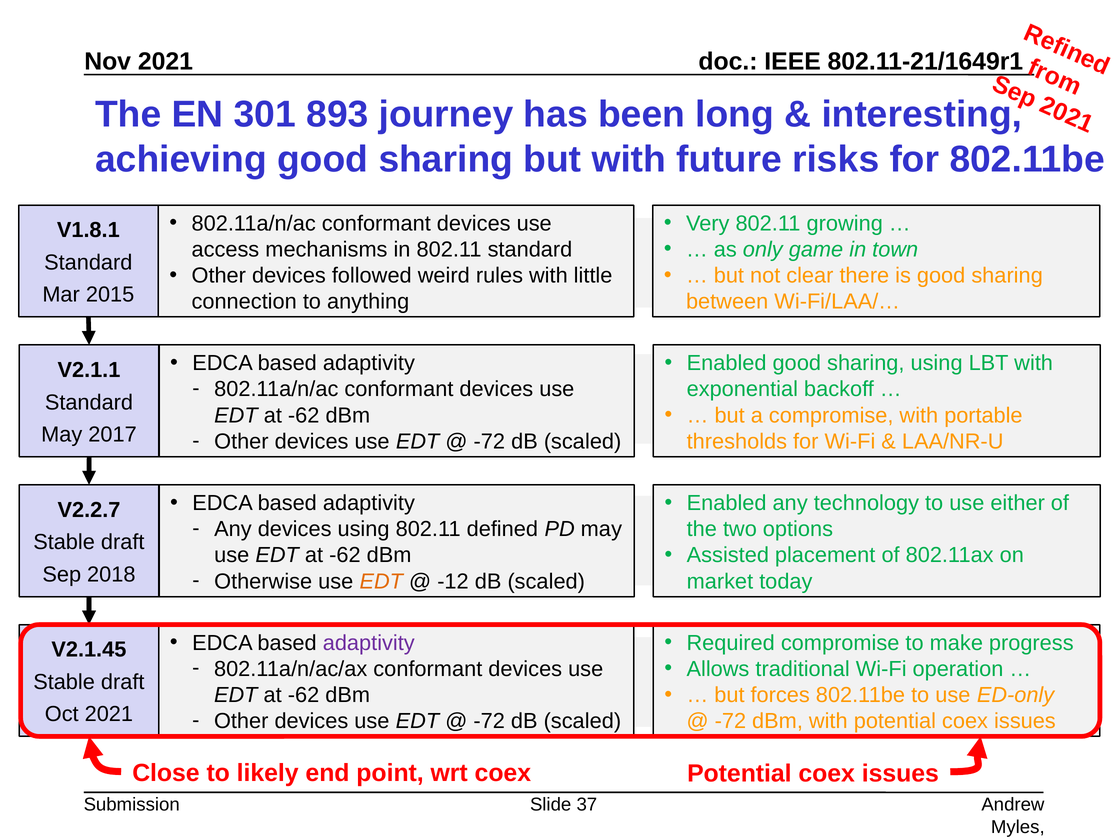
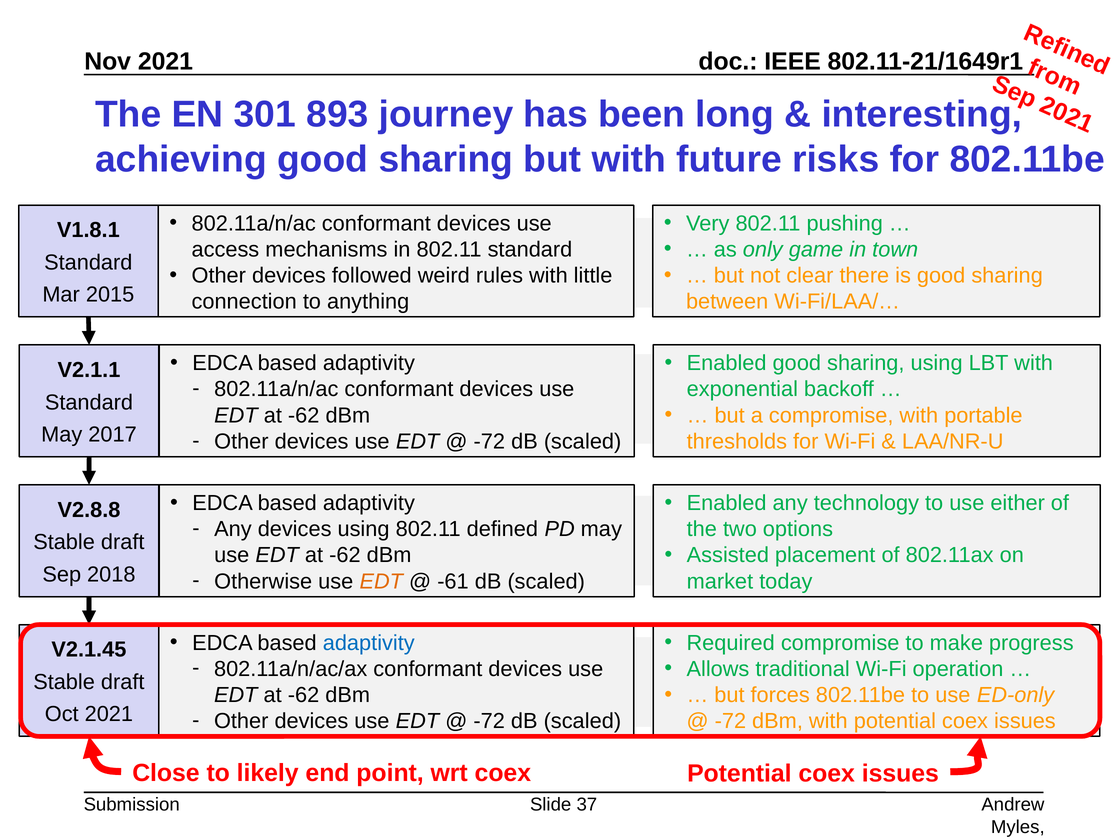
growing: growing -> pushing (845, 223)
V2.2.7: V2.2.7 -> V2.8.8 (89, 510)
-12: -12 -> -61 (453, 581)
adaptivity colour: purple -> blue (369, 642)
